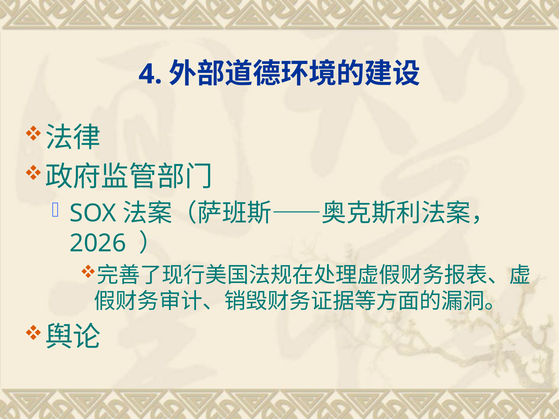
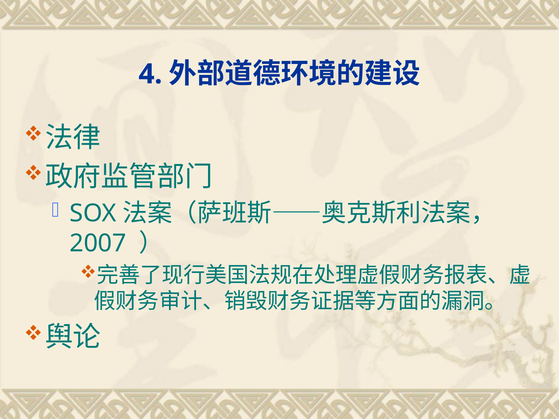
2026: 2026 -> 2007 (98, 243)
